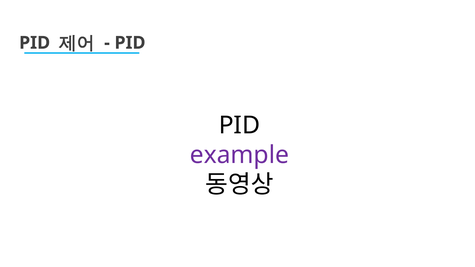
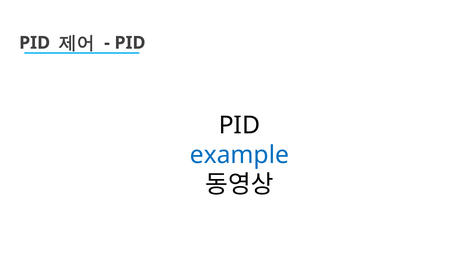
example colour: purple -> blue (239, 155)
